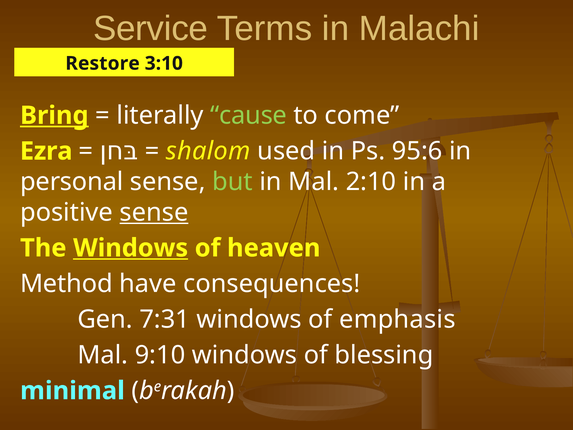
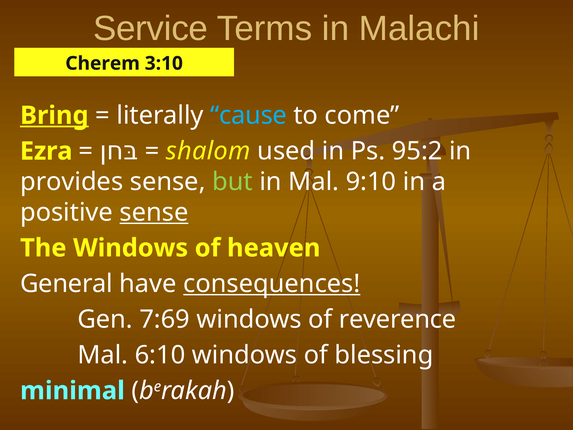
Restore: Restore -> Cherem (103, 63)
cause colour: light green -> light blue (249, 115)
95:6: 95:6 -> 95:2 (417, 151)
personal: personal -> provides (72, 182)
2:10: 2:10 -> 9:10 (371, 182)
Windows underline: present -> none (131, 248)
Method: Method -> General (66, 284)
consequences underline: none -> present (272, 284)
7:31: 7:31 -> 7:69 (165, 319)
emphasis: emphasis -> reverence (398, 319)
9:10: 9:10 -> 6:10 (160, 355)
